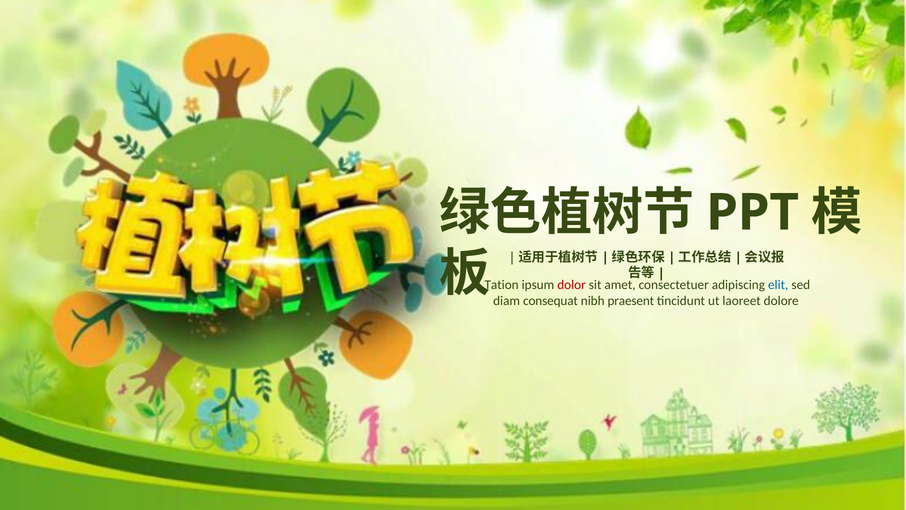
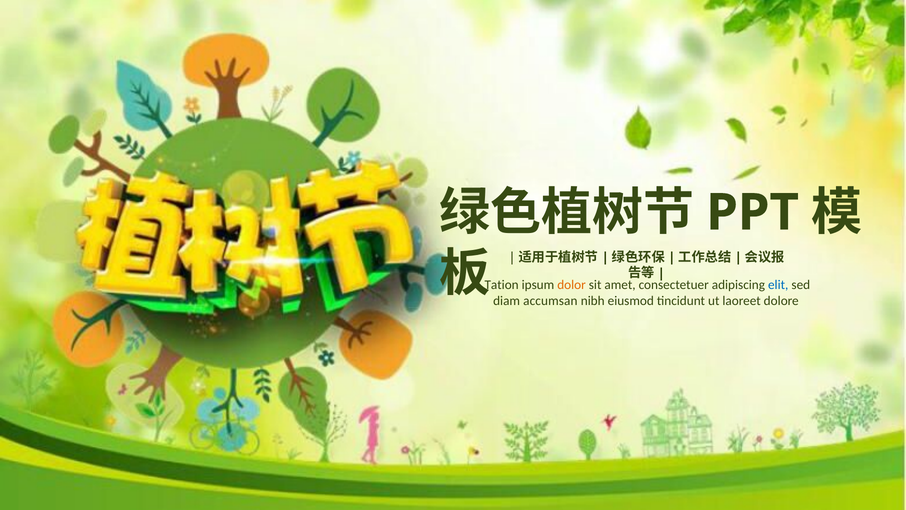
dolor colour: red -> orange (572, 285)
consequat: consequat -> accumsan (550, 300)
praesent: praesent -> eiusmod (631, 300)
